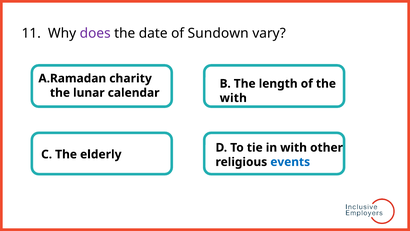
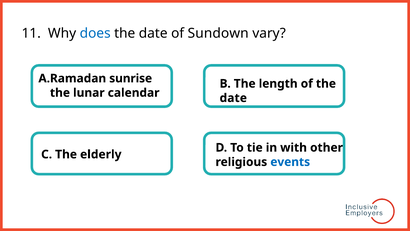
does colour: purple -> blue (95, 33)
charity: charity -> sunrise (131, 78)
with: with -> date (233, 98)
